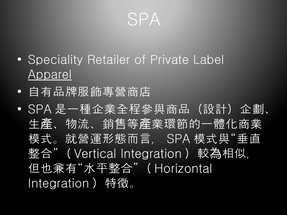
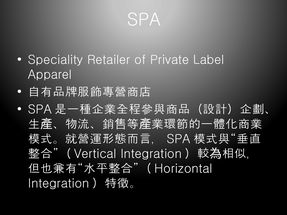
Apparel underline: present -> none (50, 75)
